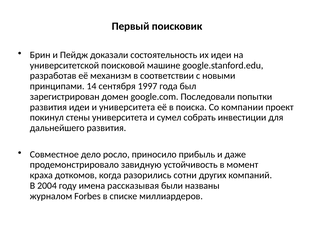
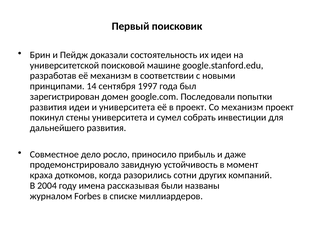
в поиска: поиска -> проект (191, 107)
Со компании: компании -> механизм (242, 107)
